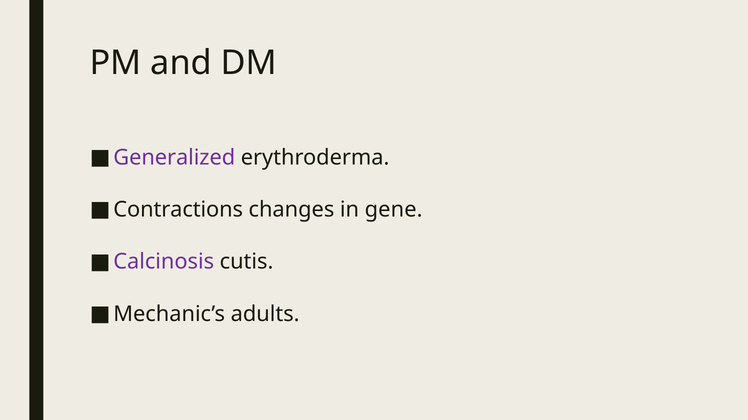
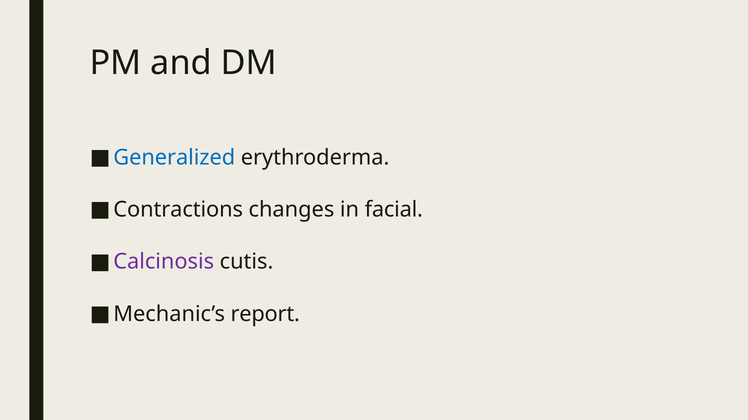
Generalized colour: purple -> blue (174, 158)
gene: gene -> facial (394, 210)
adults: adults -> report (265, 314)
